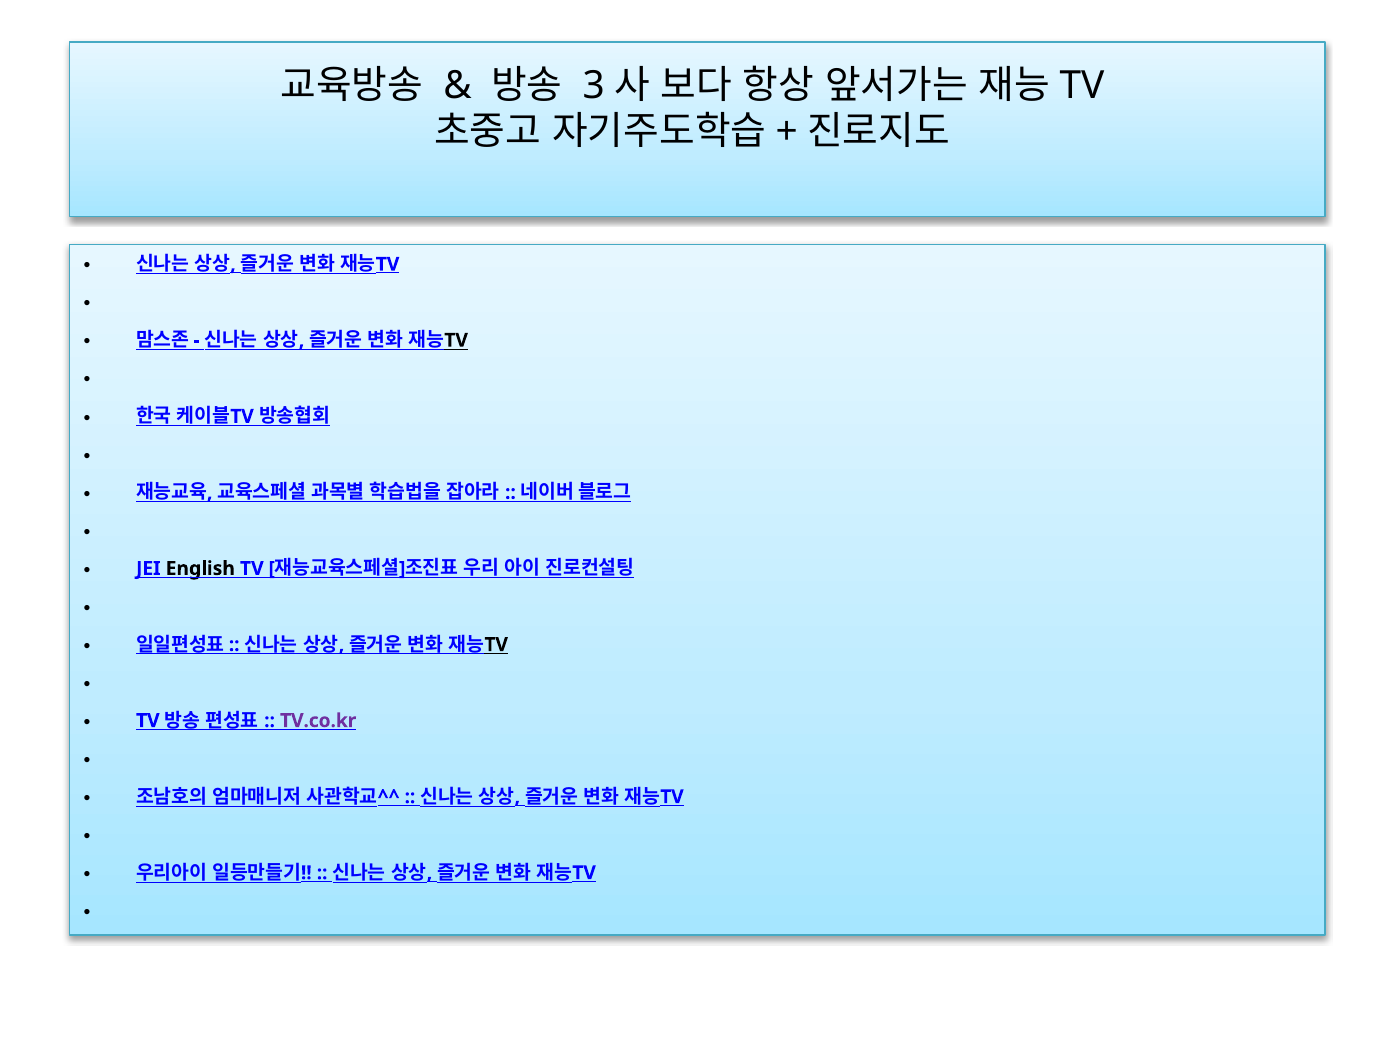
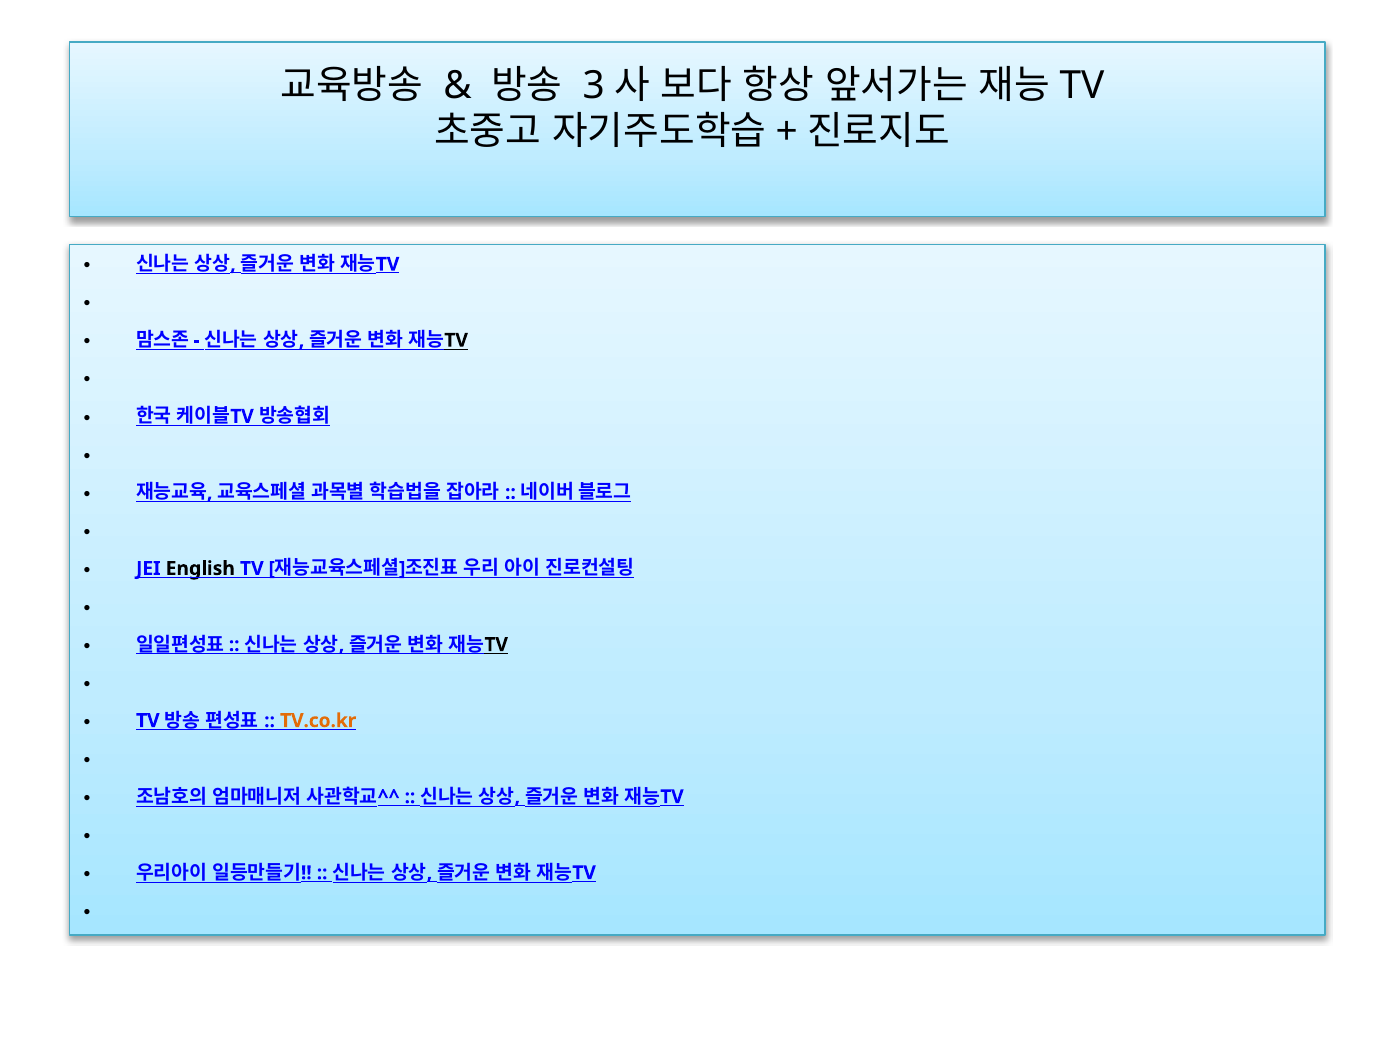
TV.co.kr colour: purple -> orange (318, 720)
